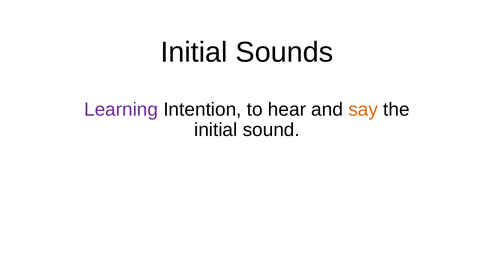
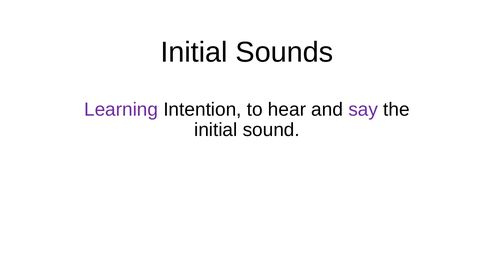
say colour: orange -> purple (363, 109)
